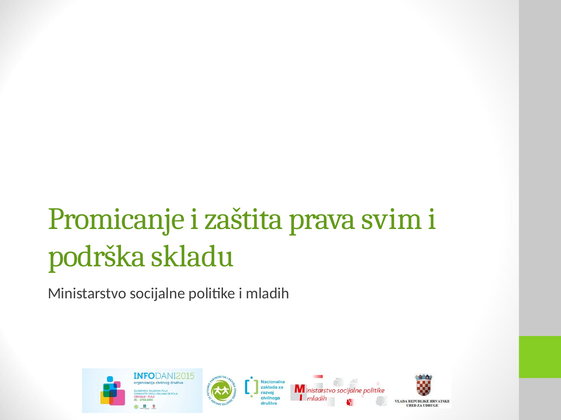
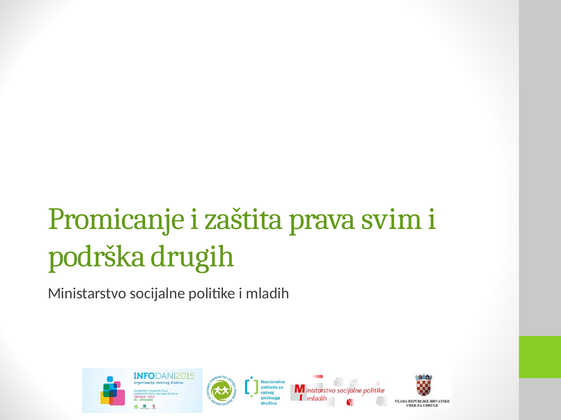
skladu: skladu -> drugih (193, 257)
